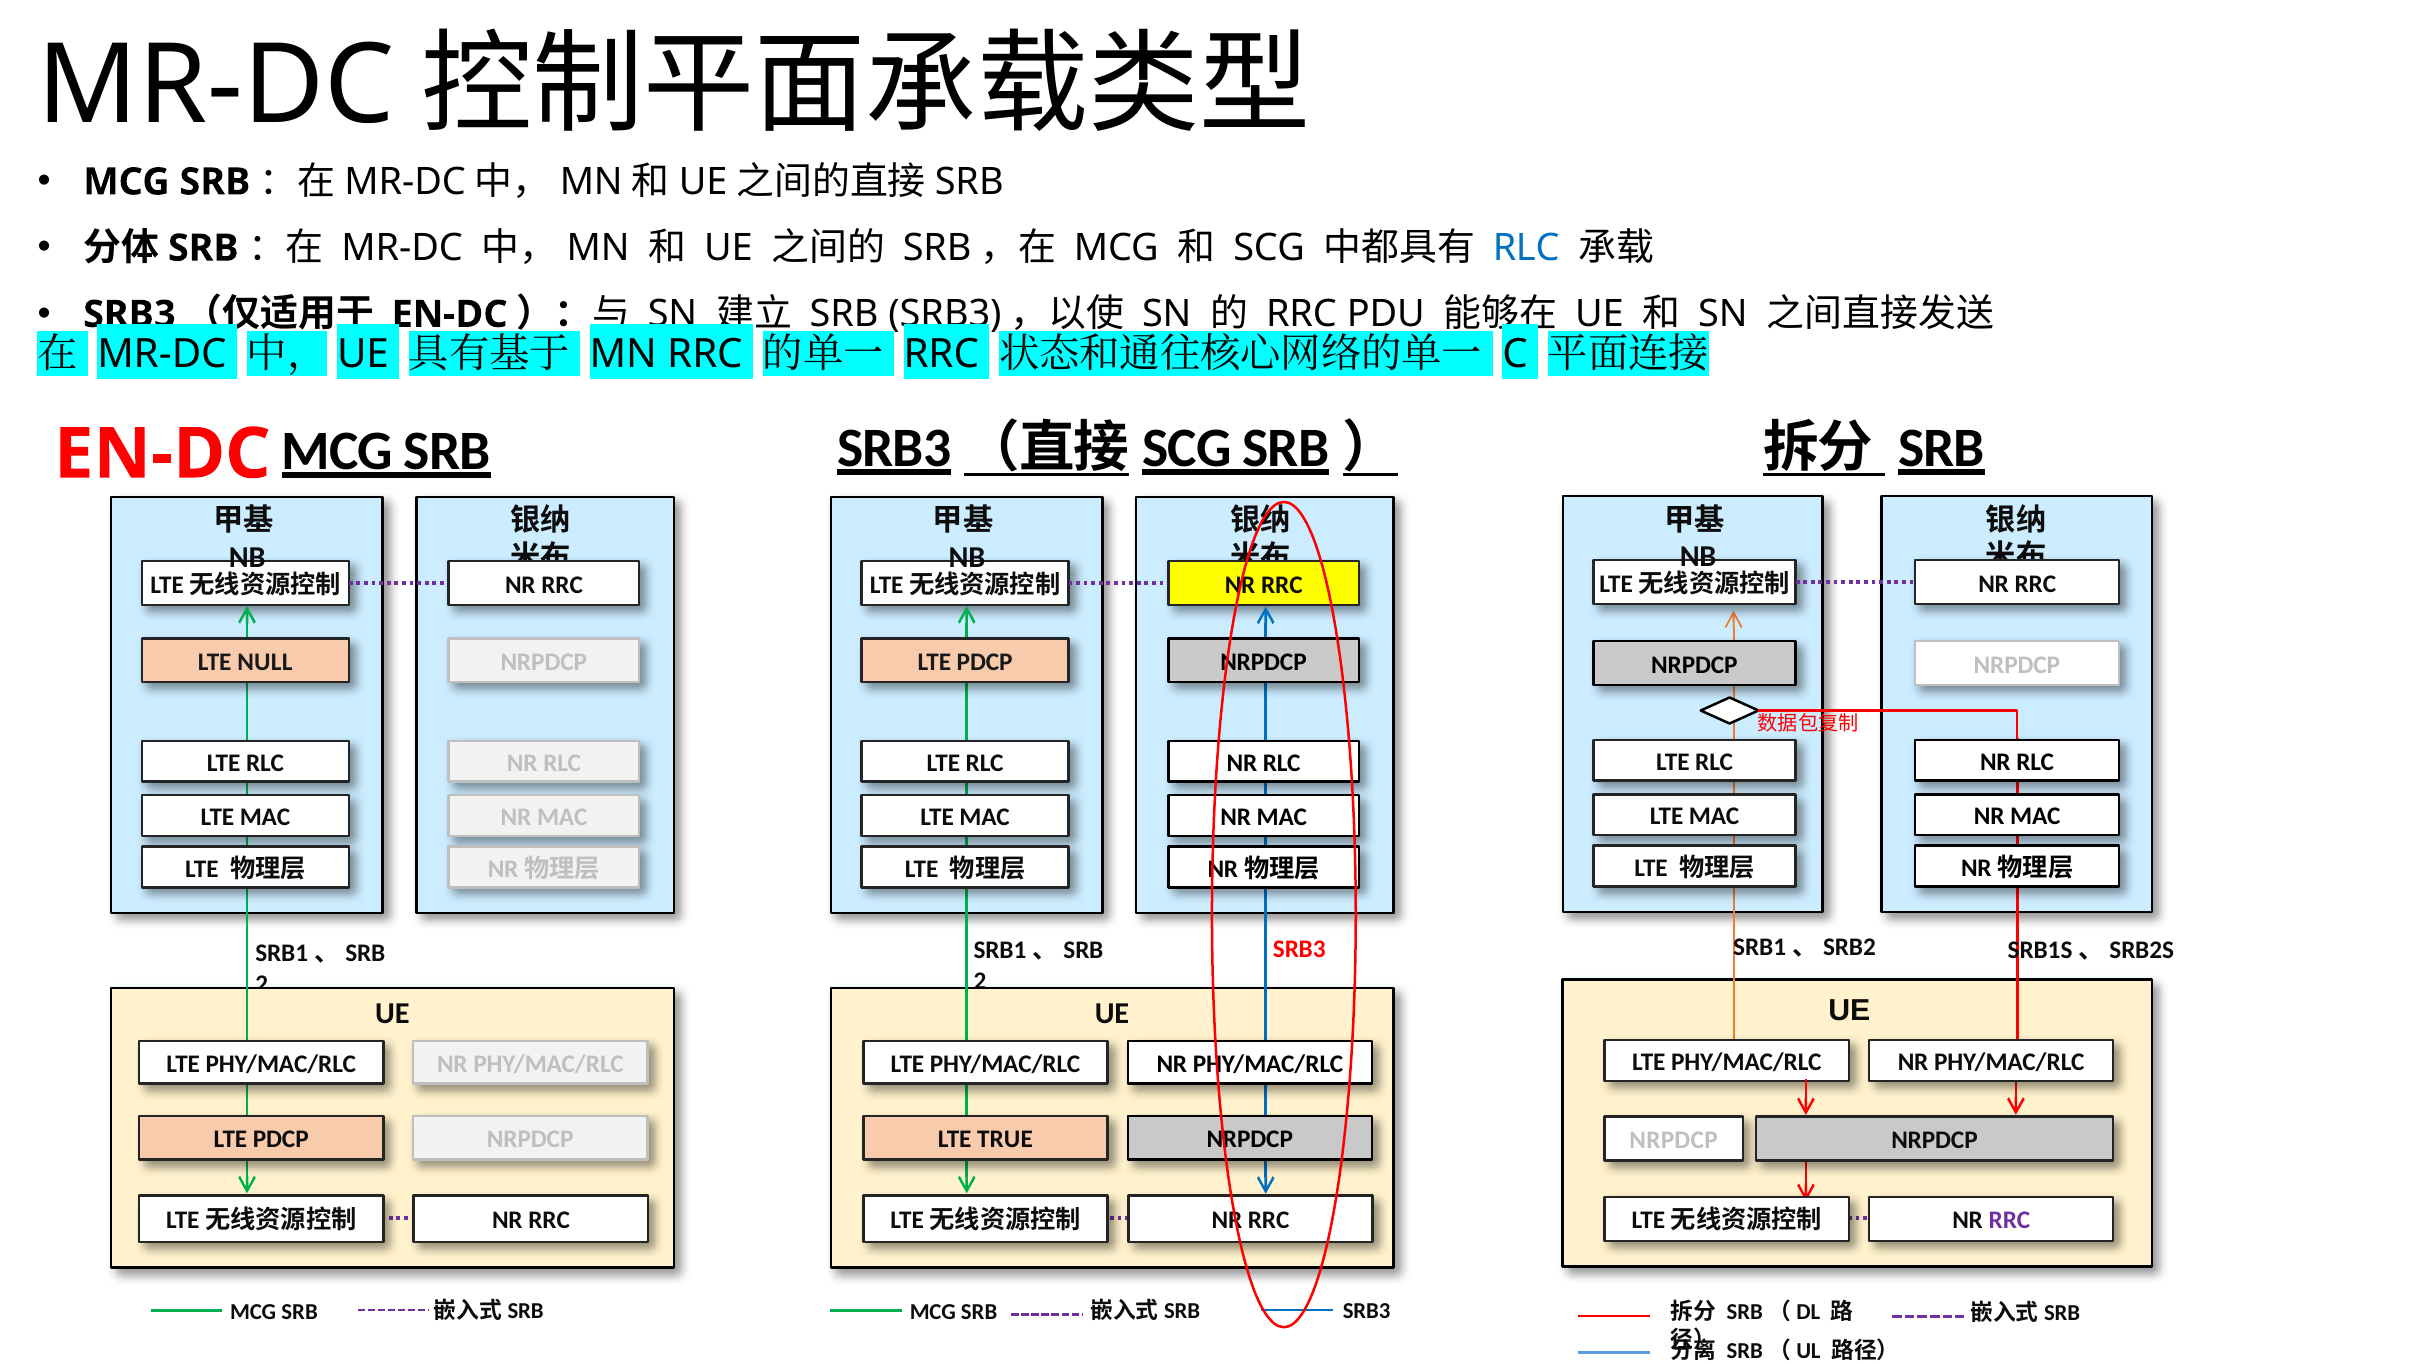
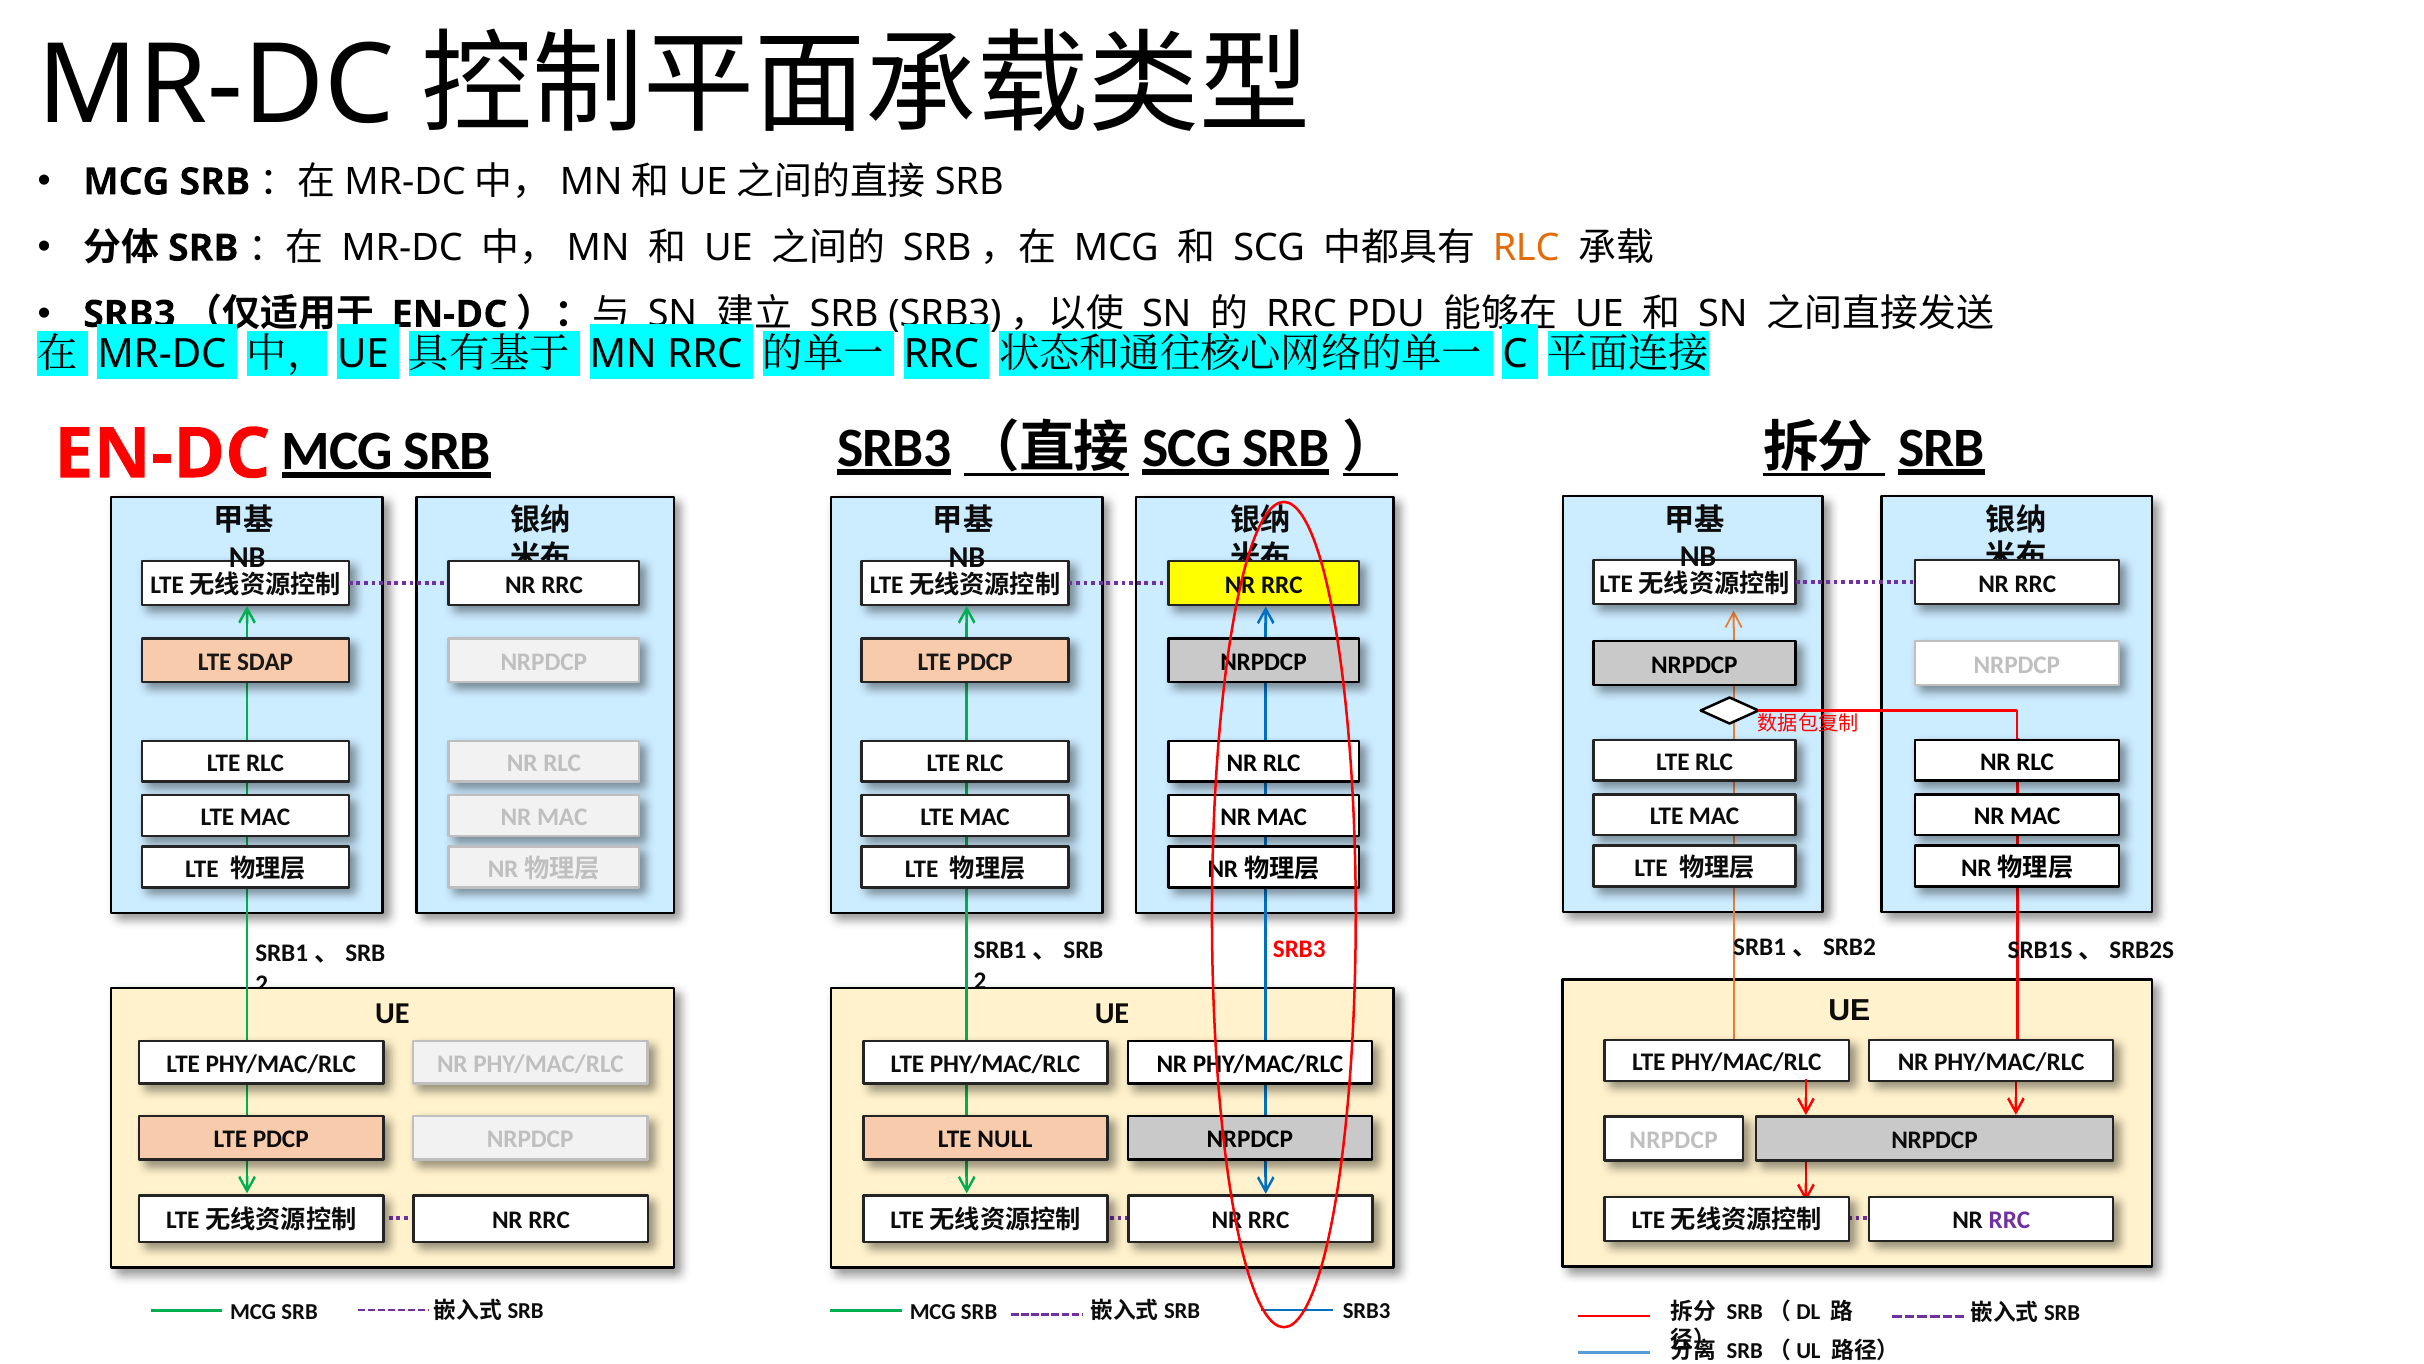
RLC colour: blue -> orange (1526, 248)
NULL: NULL -> SDAP (265, 662)
TRUE: TRUE -> NULL (1005, 1139)
